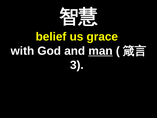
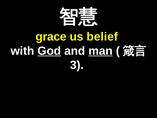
belief: belief -> grace (51, 37)
grace: grace -> belief (102, 37)
God underline: none -> present (49, 51)
